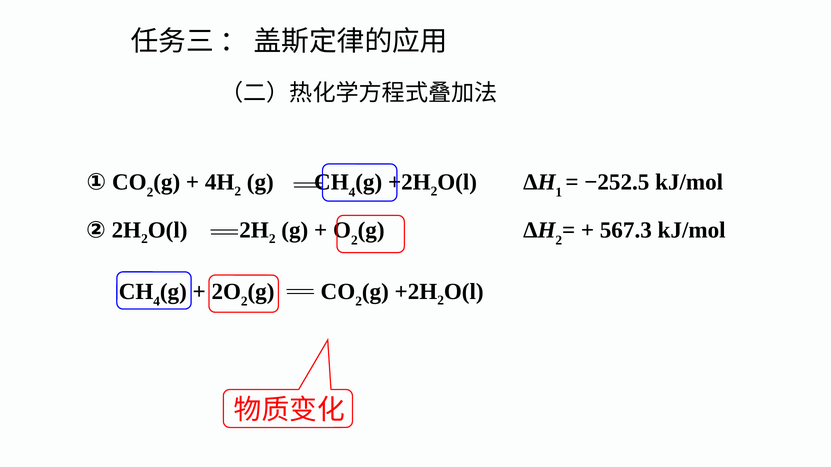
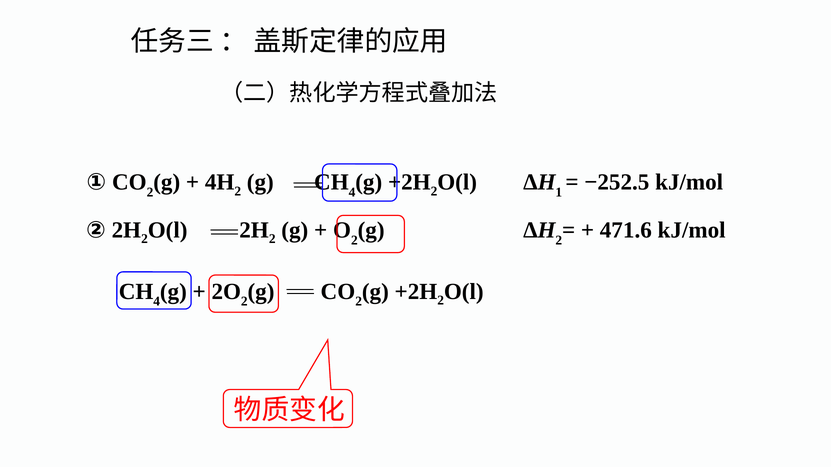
567.3: 567.3 -> 471.6 (626, 230)
